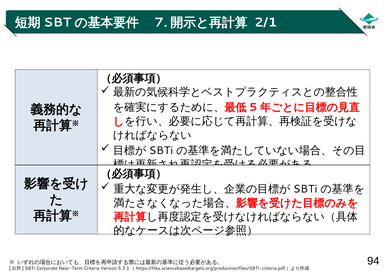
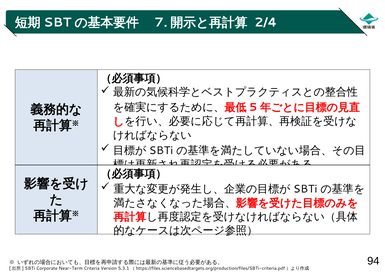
2/1: 2/1 -> 2/4 (266, 22)
